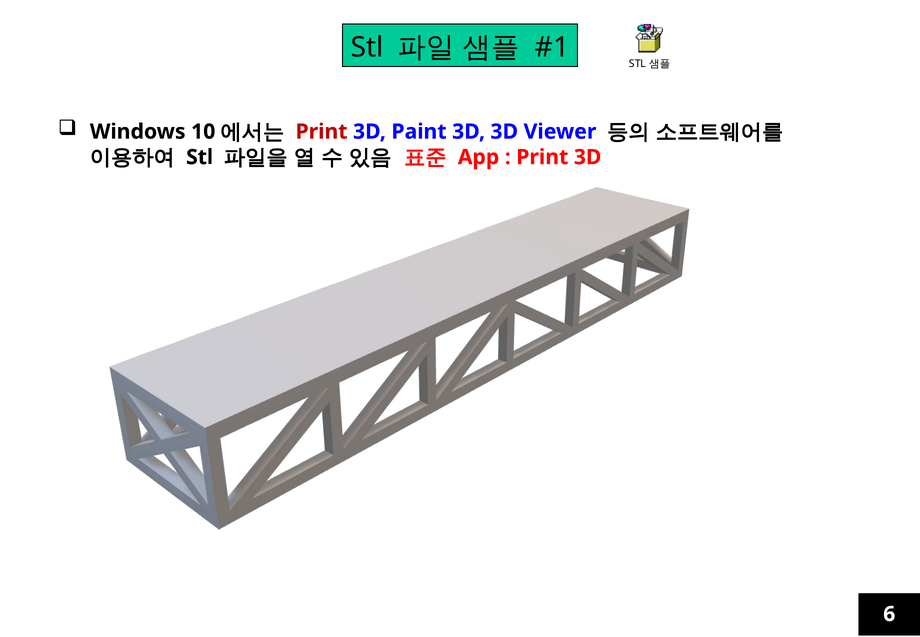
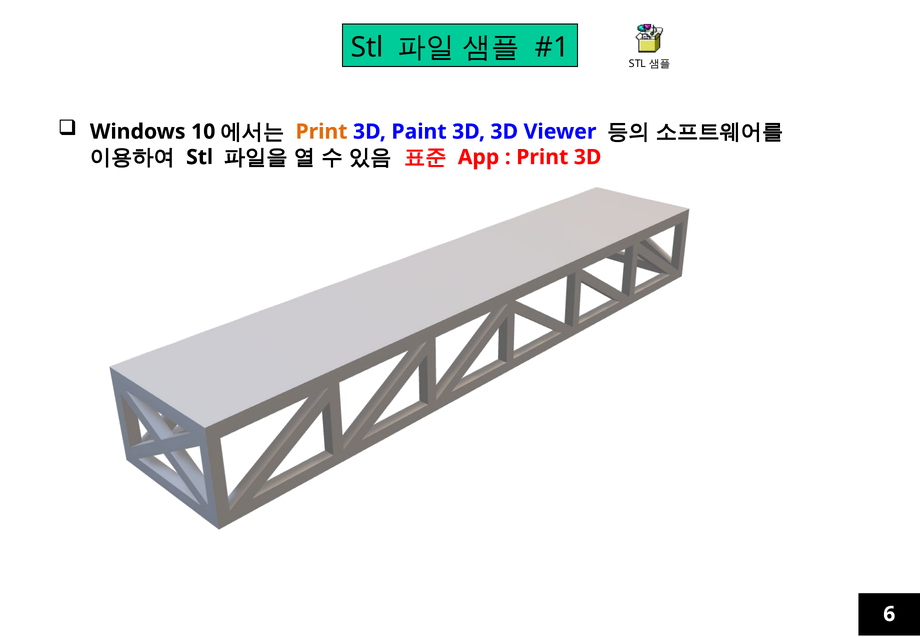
Print colour: red -> orange (321, 132)
